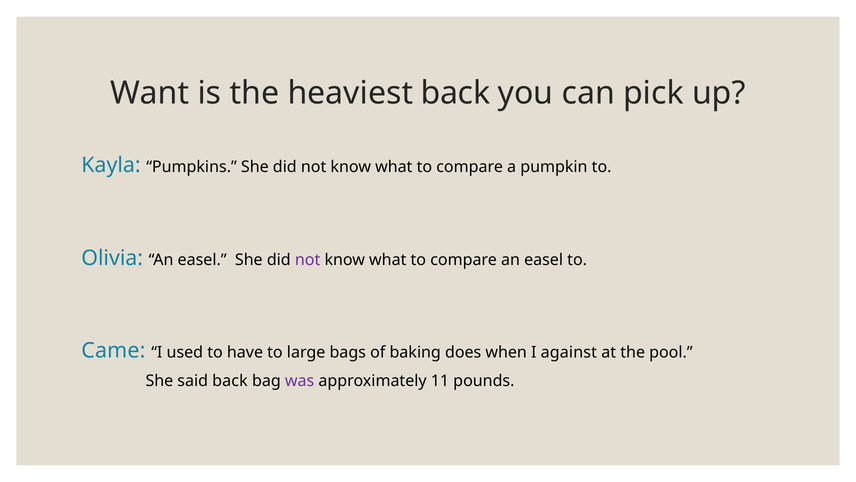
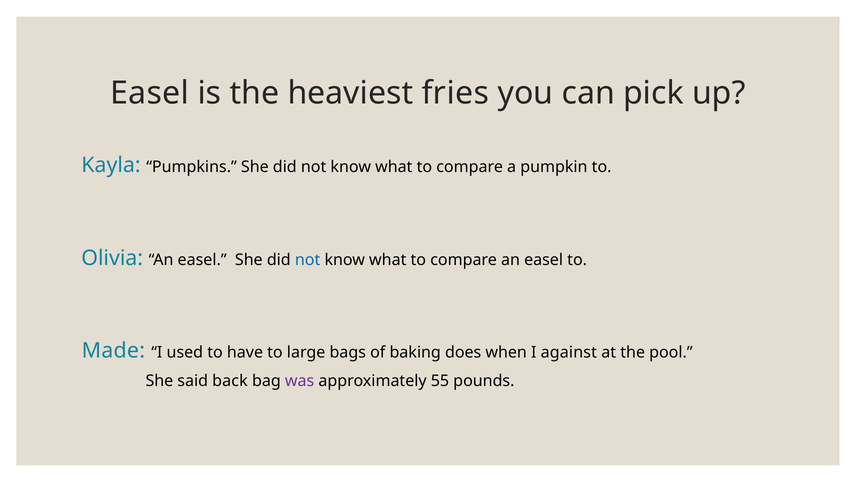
Want: Want -> Easel (150, 93)
heaviest back: back -> fries (455, 93)
not colour: purple -> blue (308, 260)
Came: Came -> Made (113, 351)
11: 11 -> 55 (440, 381)
